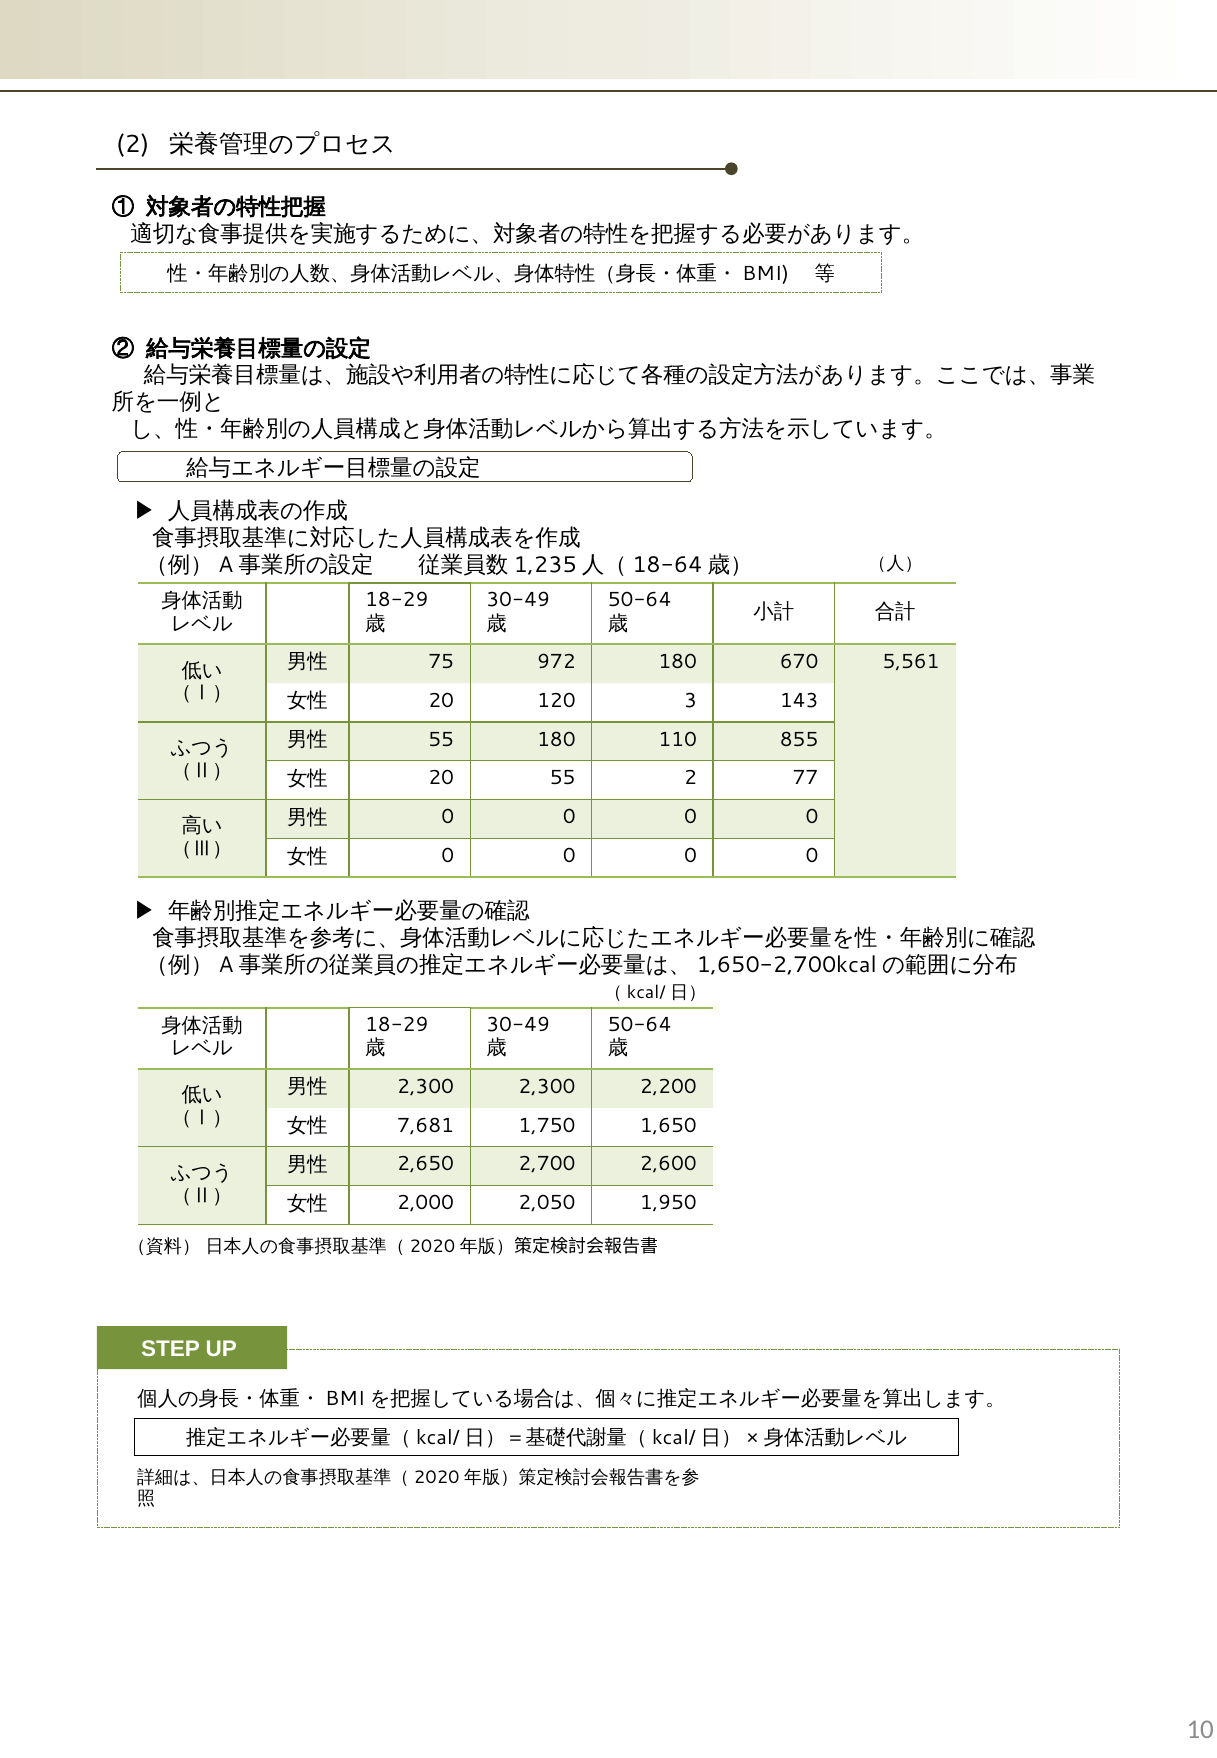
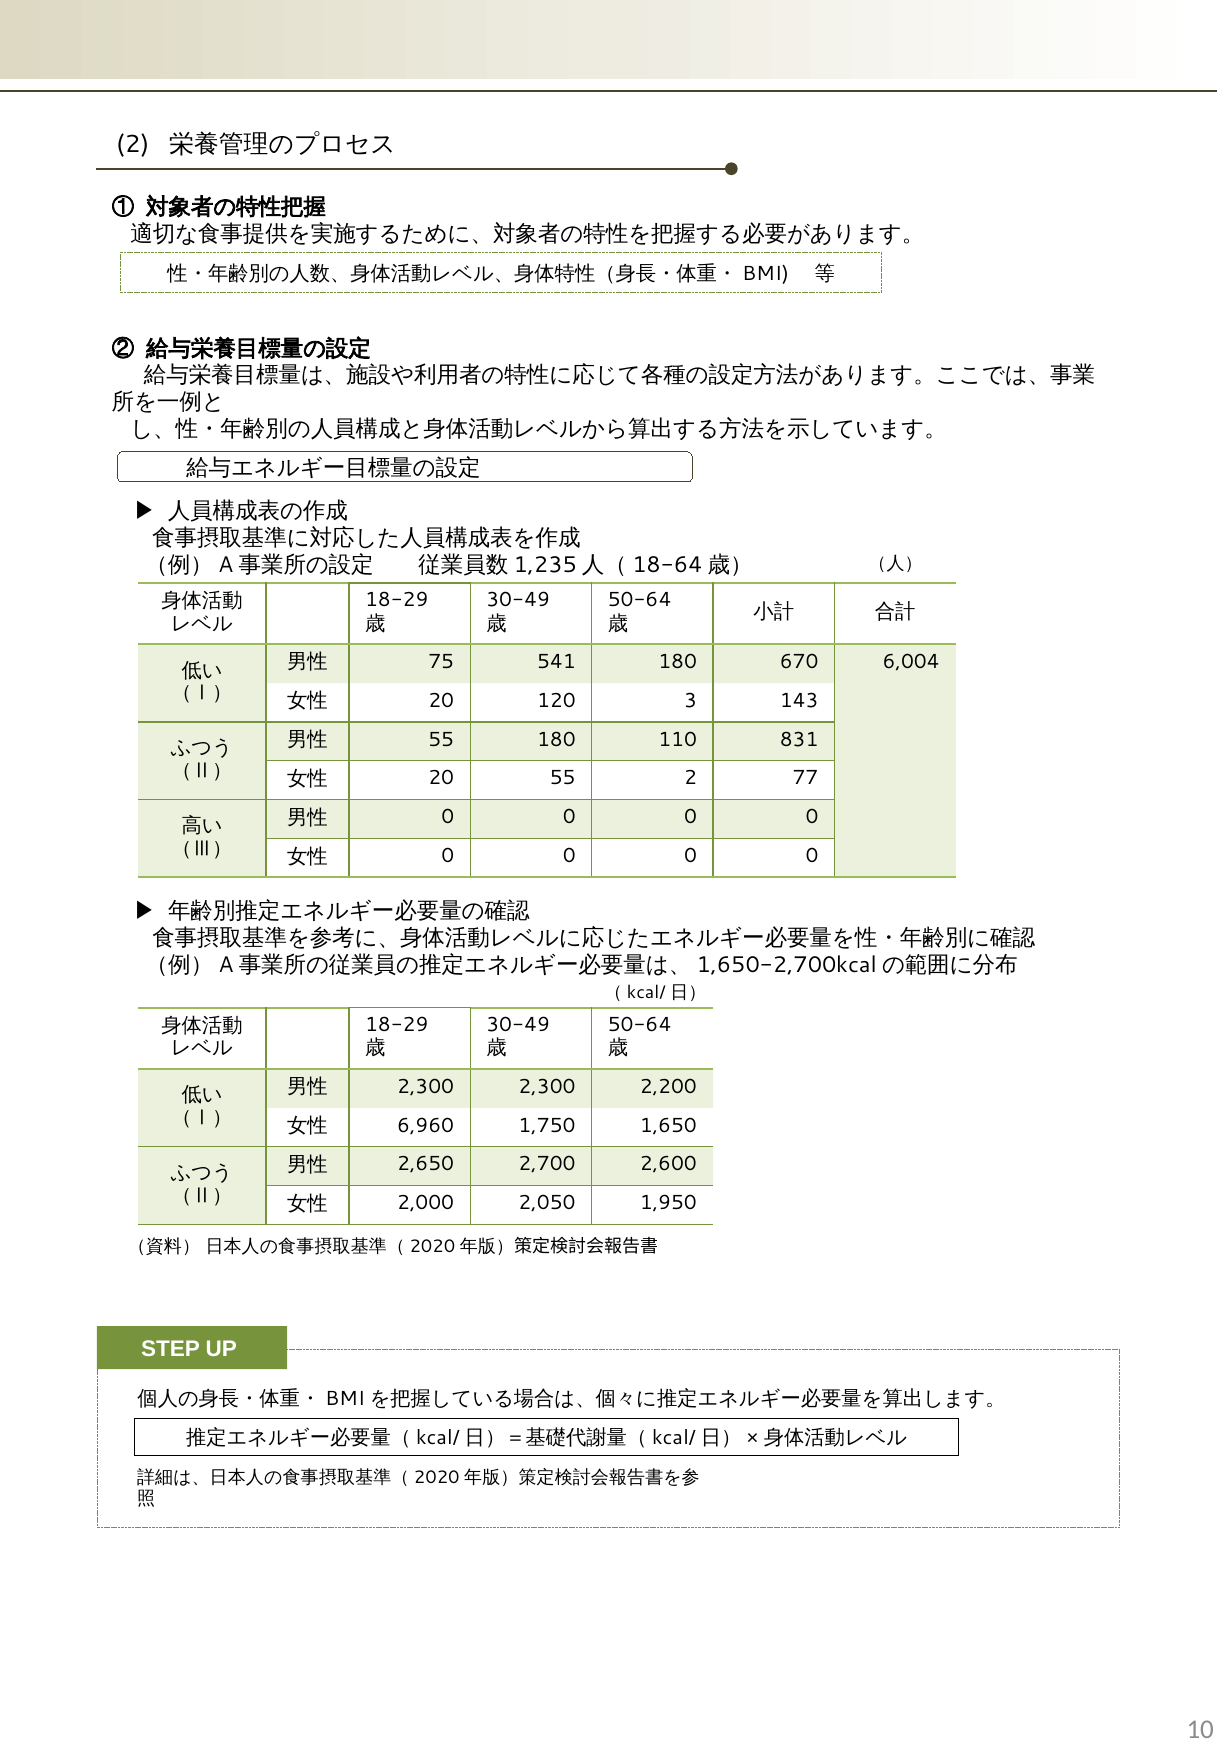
972: 972 -> 541 (556, 662)
5,561: 5,561 -> 6,004 (911, 662)
855: 855 -> 831 (799, 739)
7,681: 7,681 -> 6,960 (426, 1125)
